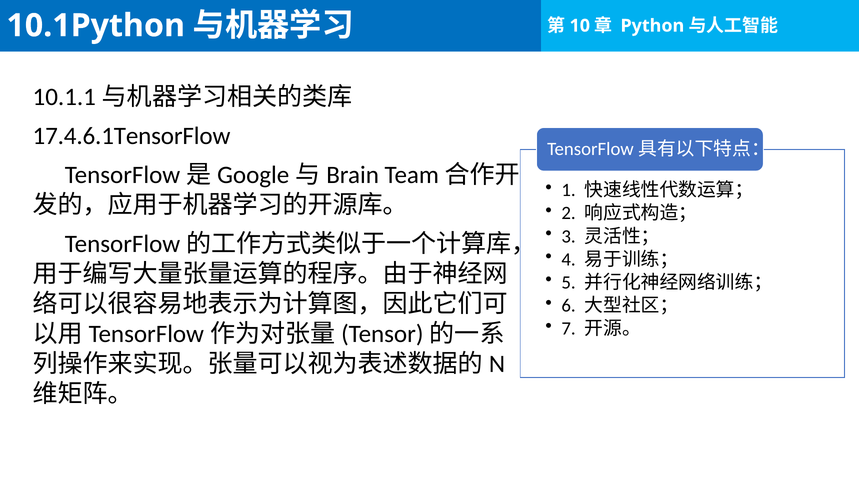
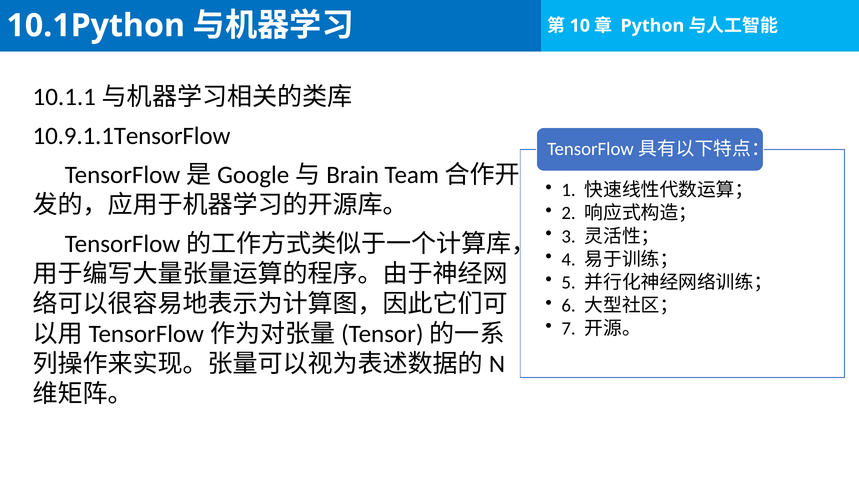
17.4.6.1TensorFlow: 17.4.6.1TensorFlow -> 10.9.1.1TensorFlow (132, 136)
